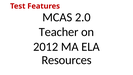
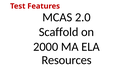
Teacher: Teacher -> Scaffold (59, 32)
2012: 2012 -> 2000 (46, 47)
